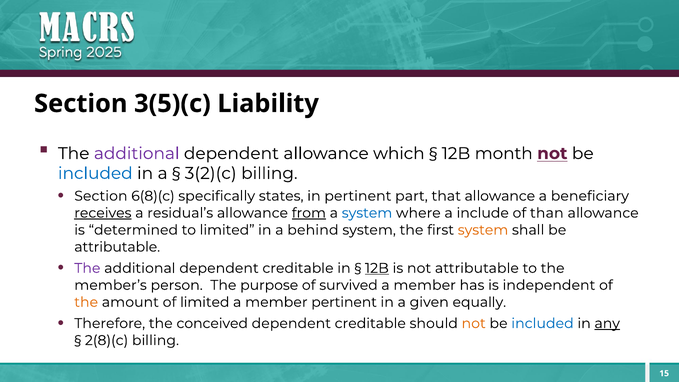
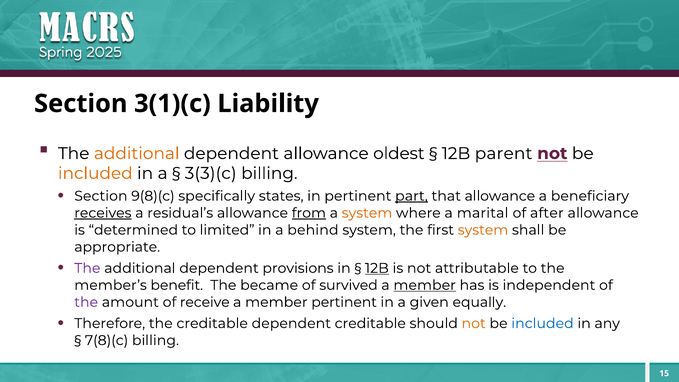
3(5)(c: 3(5)(c -> 3(1)(c (172, 104)
additional colour: purple -> orange (137, 153)
which: which -> oldest (399, 153)
month: month -> parent (504, 153)
included colour: blue -> orange (95, 173)
3(2)(c: 3(2)(c -> 3(3)(c (211, 173)
6(8)(c: 6(8)(c -> 9(8)(c (153, 196)
part underline: none -> present (411, 196)
system colour: blue -> orange (367, 213)
include: include -> marital (483, 213)
than: than -> after (547, 213)
attributable: attributable -> appropriate (117, 247)
additional dependent creditable: creditable -> provisions (298, 268)
person: person -> benefit (177, 285)
purpose: purpose -> became (269, 285)
member underline: none -> present (425, 285)
the colour: orange -> purple (86, 302)
of limited: limited -> receive (205, 302)
the conceived: conceived -> creditable (212, 323)
any underline: present -> none (607, 323)
2(8)(c: 2(8)(c -> 7(8)(c (107, 340)
